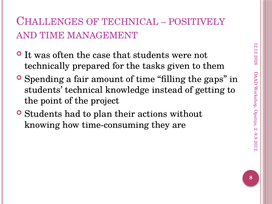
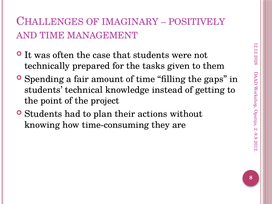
OF TECHNICAL: TECHNICAL -> IMAGINARY (130, 22)
